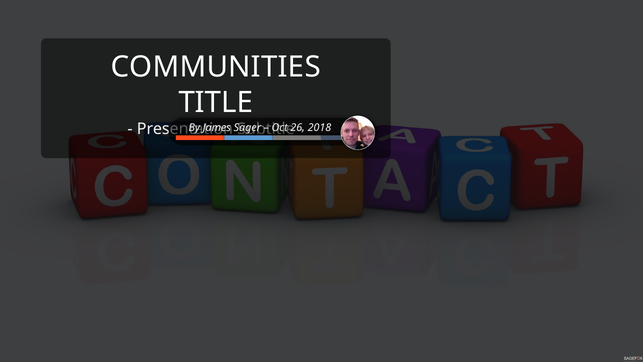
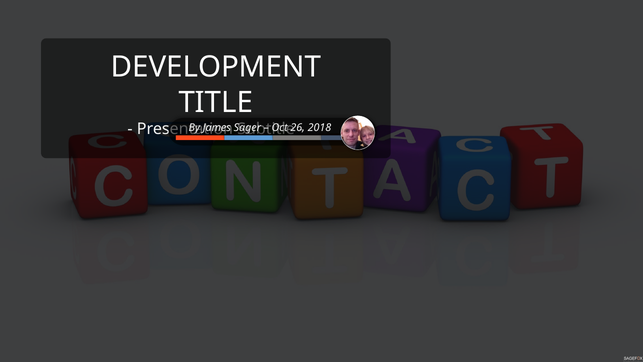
COMMUNITIES: COMMUNITIES -> DEVELOPMENT (216, 67)
